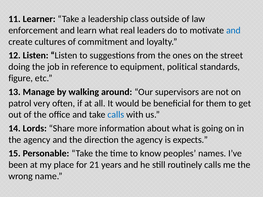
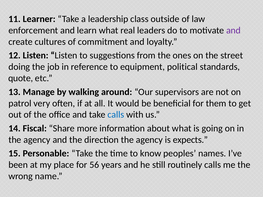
and colour: blue -> purple (233, 30)
figure: figure -> quote (21, 78)
Lords: Lords -> Fiscal (35, 129)
21: 21 -> 56 (94, 165)
